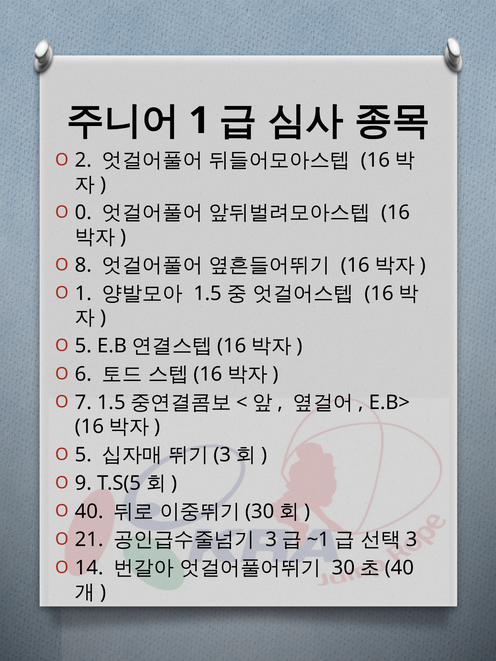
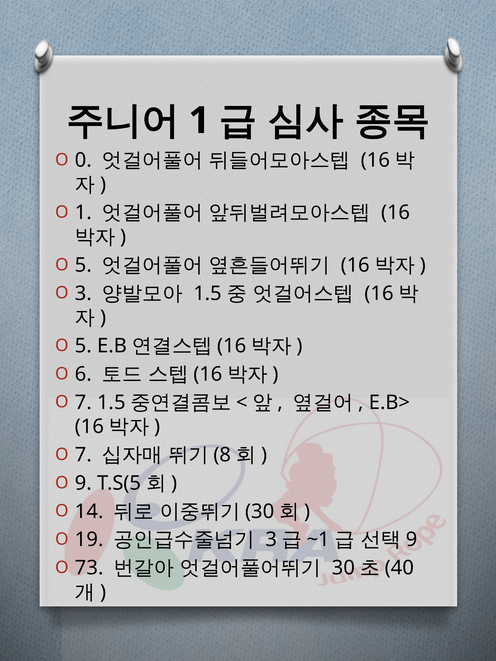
2: 2 -> 0 (83, 160)
0: 0 -> 1 (83, 213)
8: 8 -> 5 (83, 265)
1: 1 -> 3 (83, 294)
5: 5 -> 7 (83, 455)
3: 3 -> 8 (222, 455)
40: 40 -> 14 (89, 512)
21: 21 -> 19 (89, 540)
3: 3 -> 9 (412, 540)
14: 14 -> 73 (89, 568)
